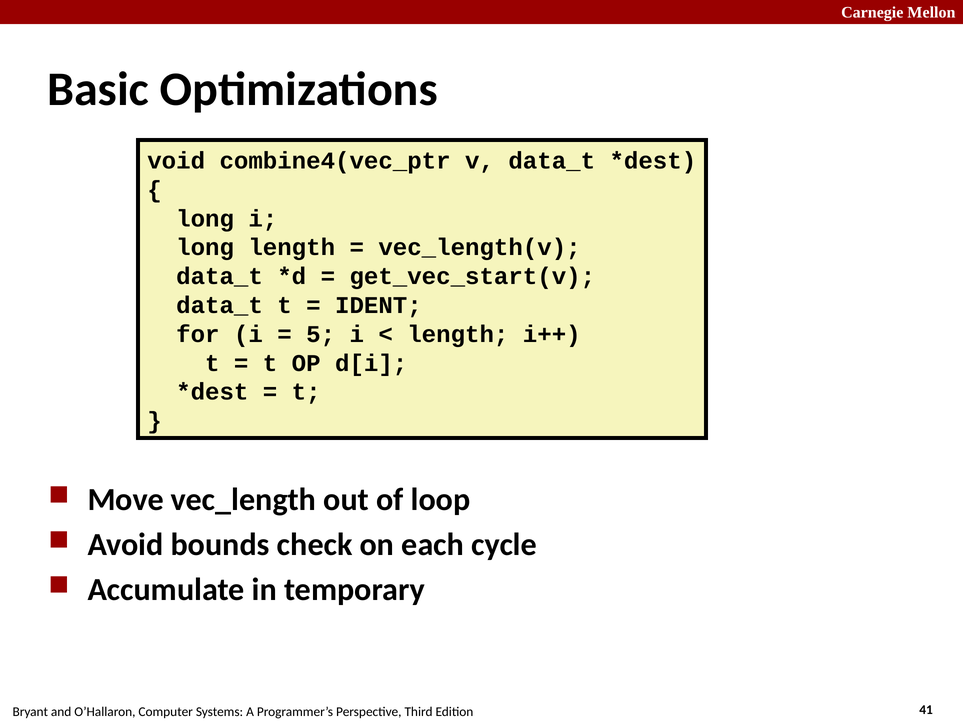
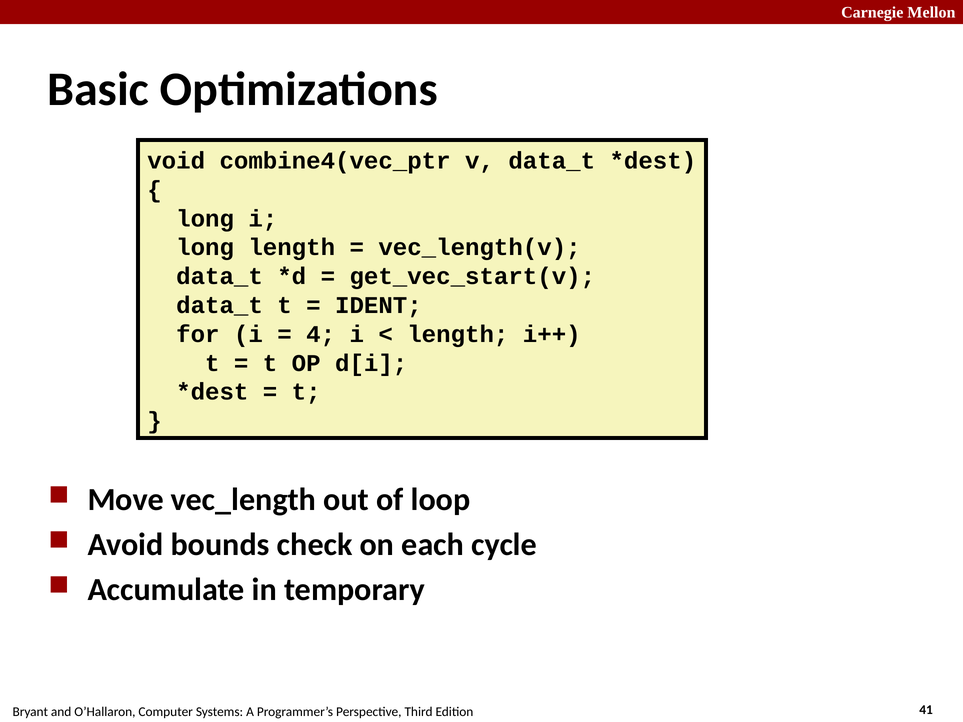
5: 5 -> 4 (321, 334)
